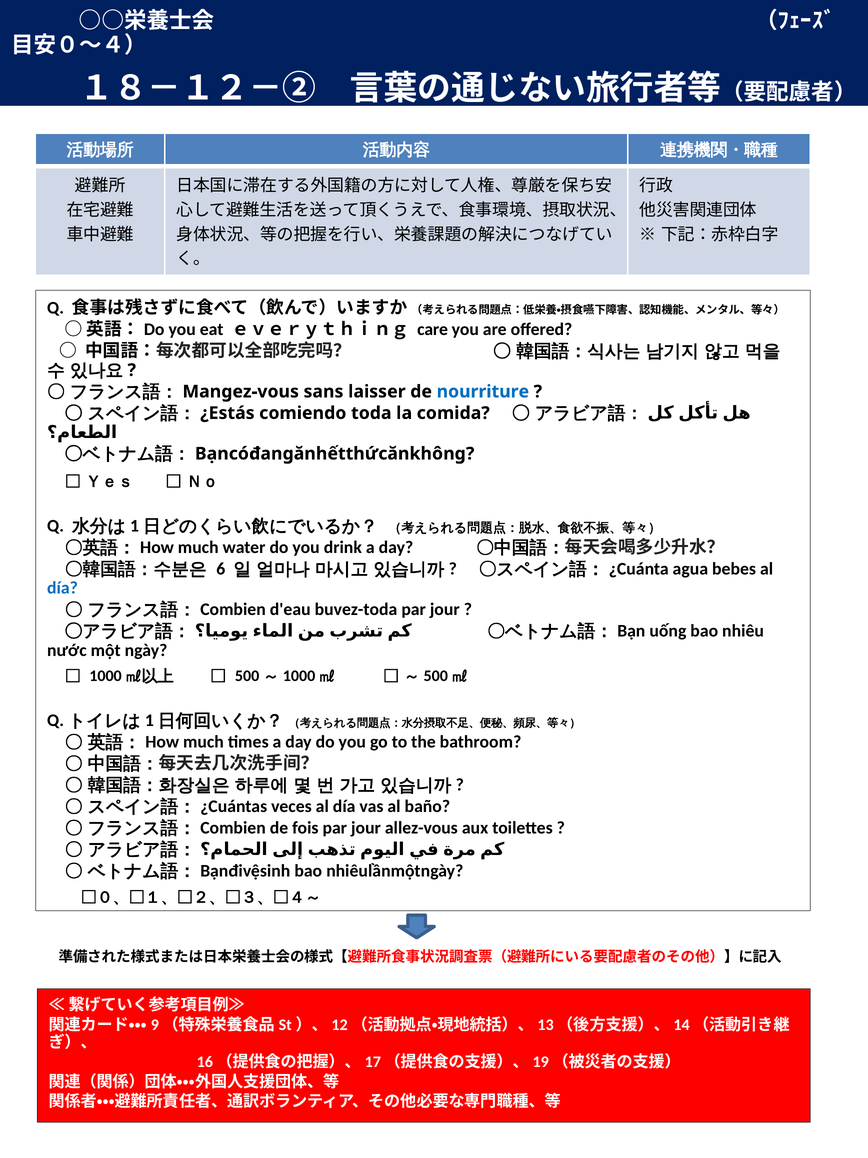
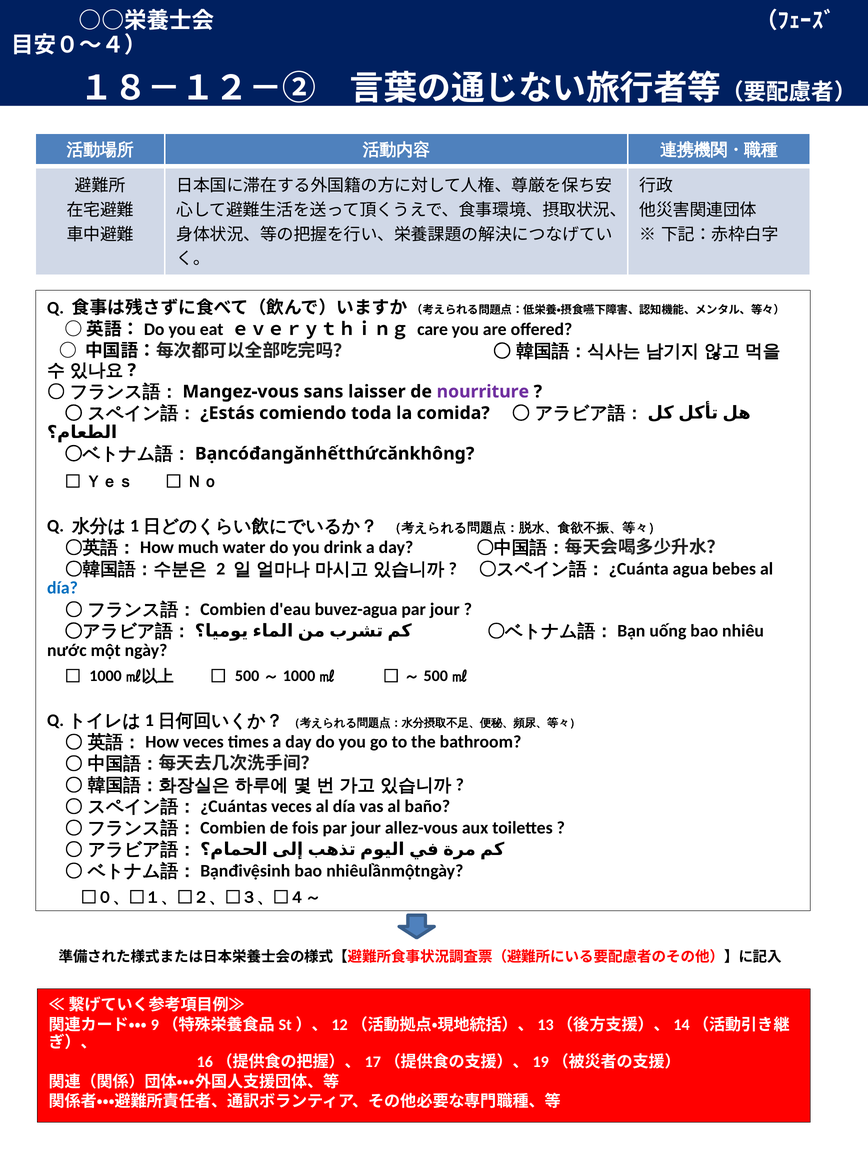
nourriture colour: blue -> purple (483, 391)
6: 6 -> 2 (221, 569)
buvez-toda: buvez-toda -> buvez-agua (356, 609)
much: much -> veces (203, 742)
